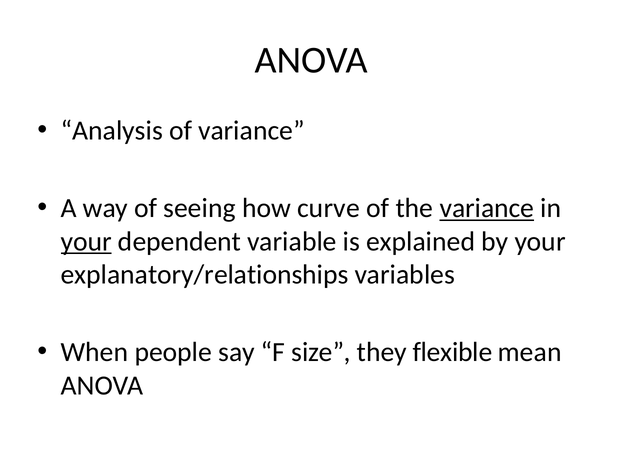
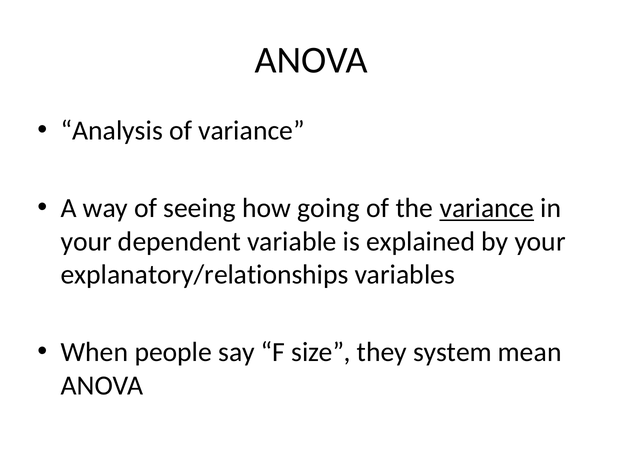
curve: curve -> going (328, 208)
your underline: present -> none (86, 242)
flexible: flexible -> system (452, 352)
